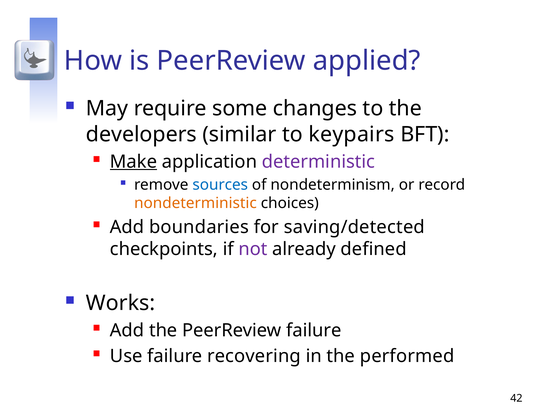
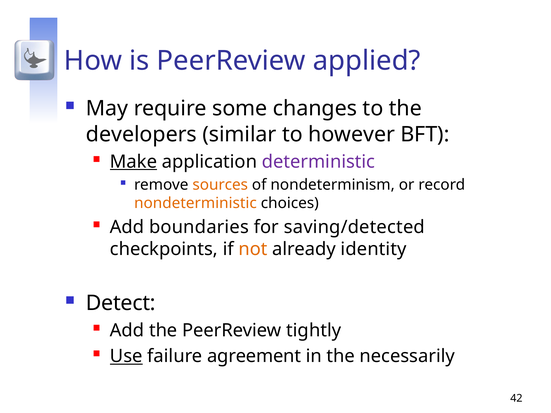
keypairs: keypairs -> however (352, 134)
sources colour: blue -> orange (220, 185)
not colour: purple -> orange (253, 249)
defined: defined -> identity (374, 249)
Works: Works -> Detect (121, 303)
PeerReview failure: failure -> tightly (314, 331)
Use underline: none -> present (126, 356)
recovering: recovering -> agreement (254, 356)
performed: performed -> necessarily (407, 356)
